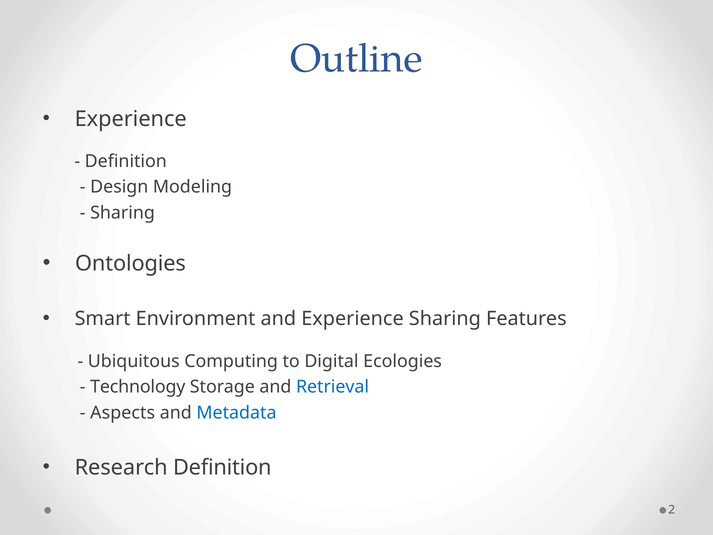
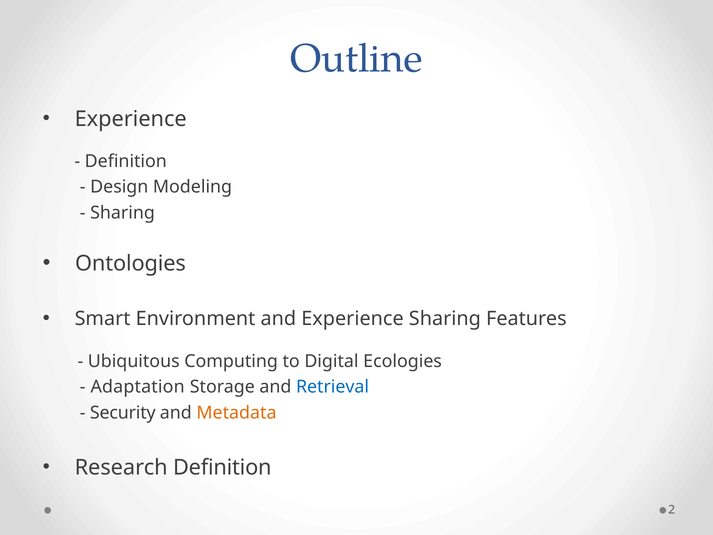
Technology: Technology -> Adaptation (138, 387)
Aspects: Aspects -> Security (123, 413)
Metadata colour: blue -> orange (236, 413)
